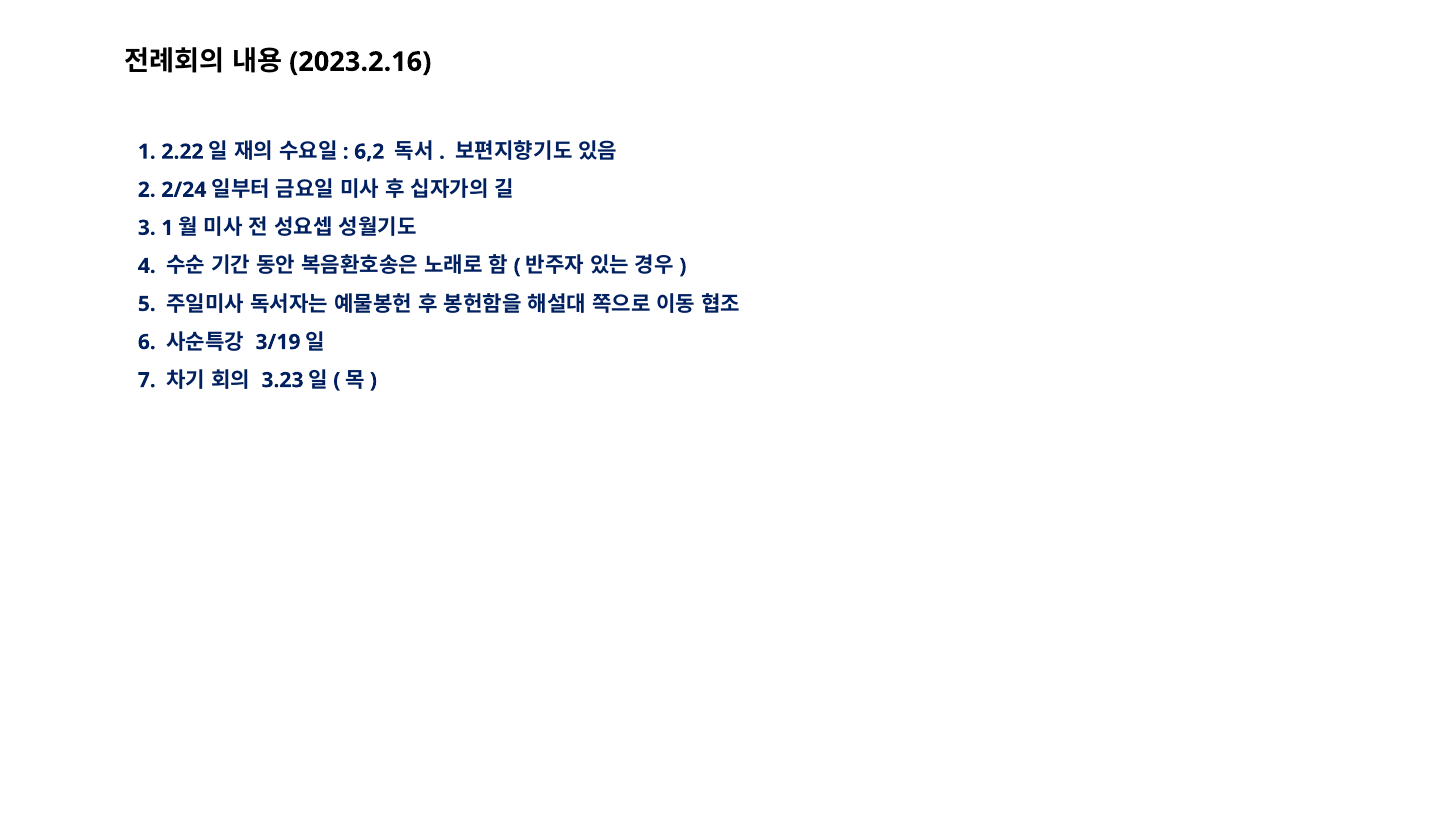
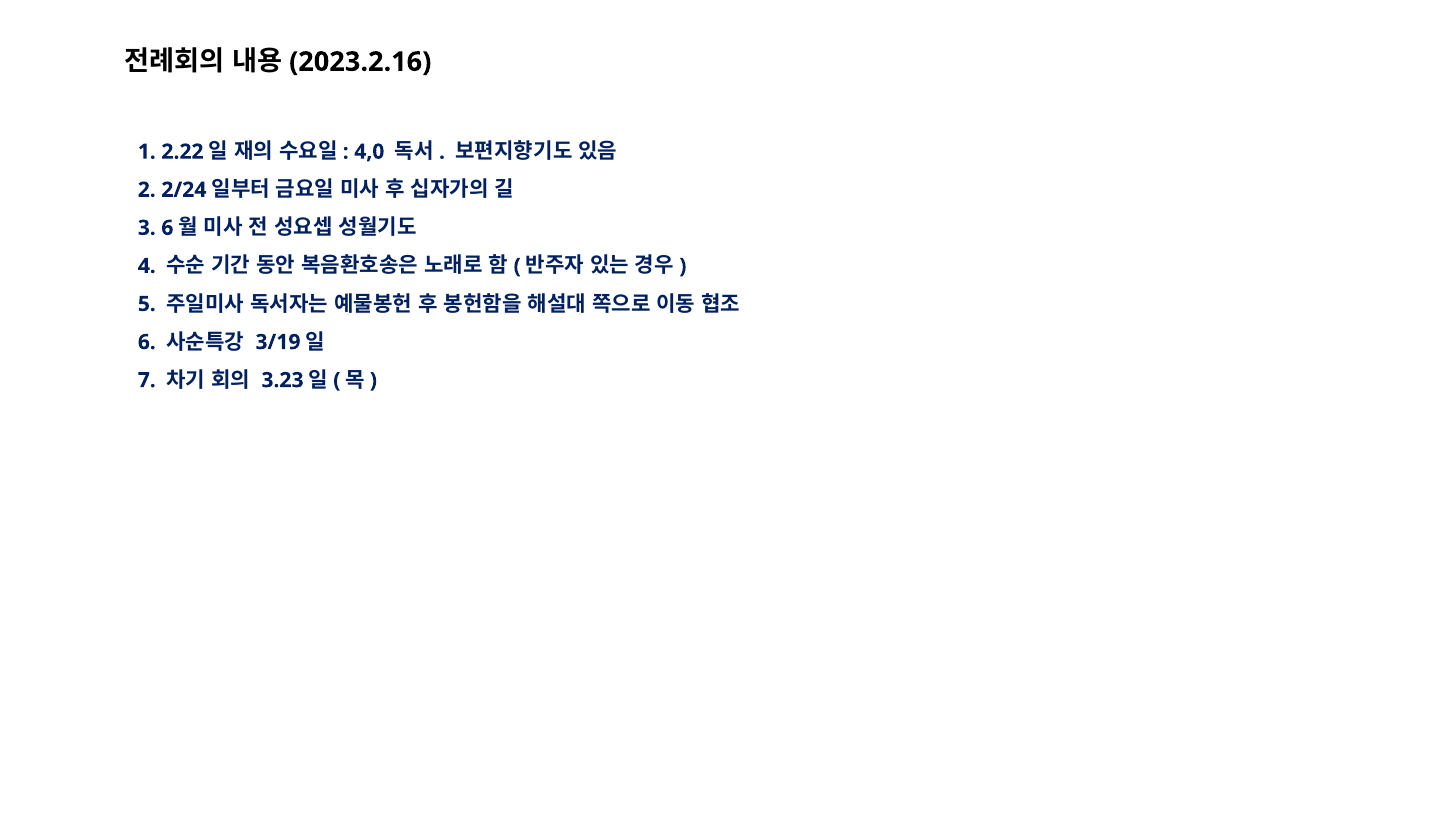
6,2: 6,2 -> 4,0 (369, 152)
3 1: 1 -> 6 (167, 228)
